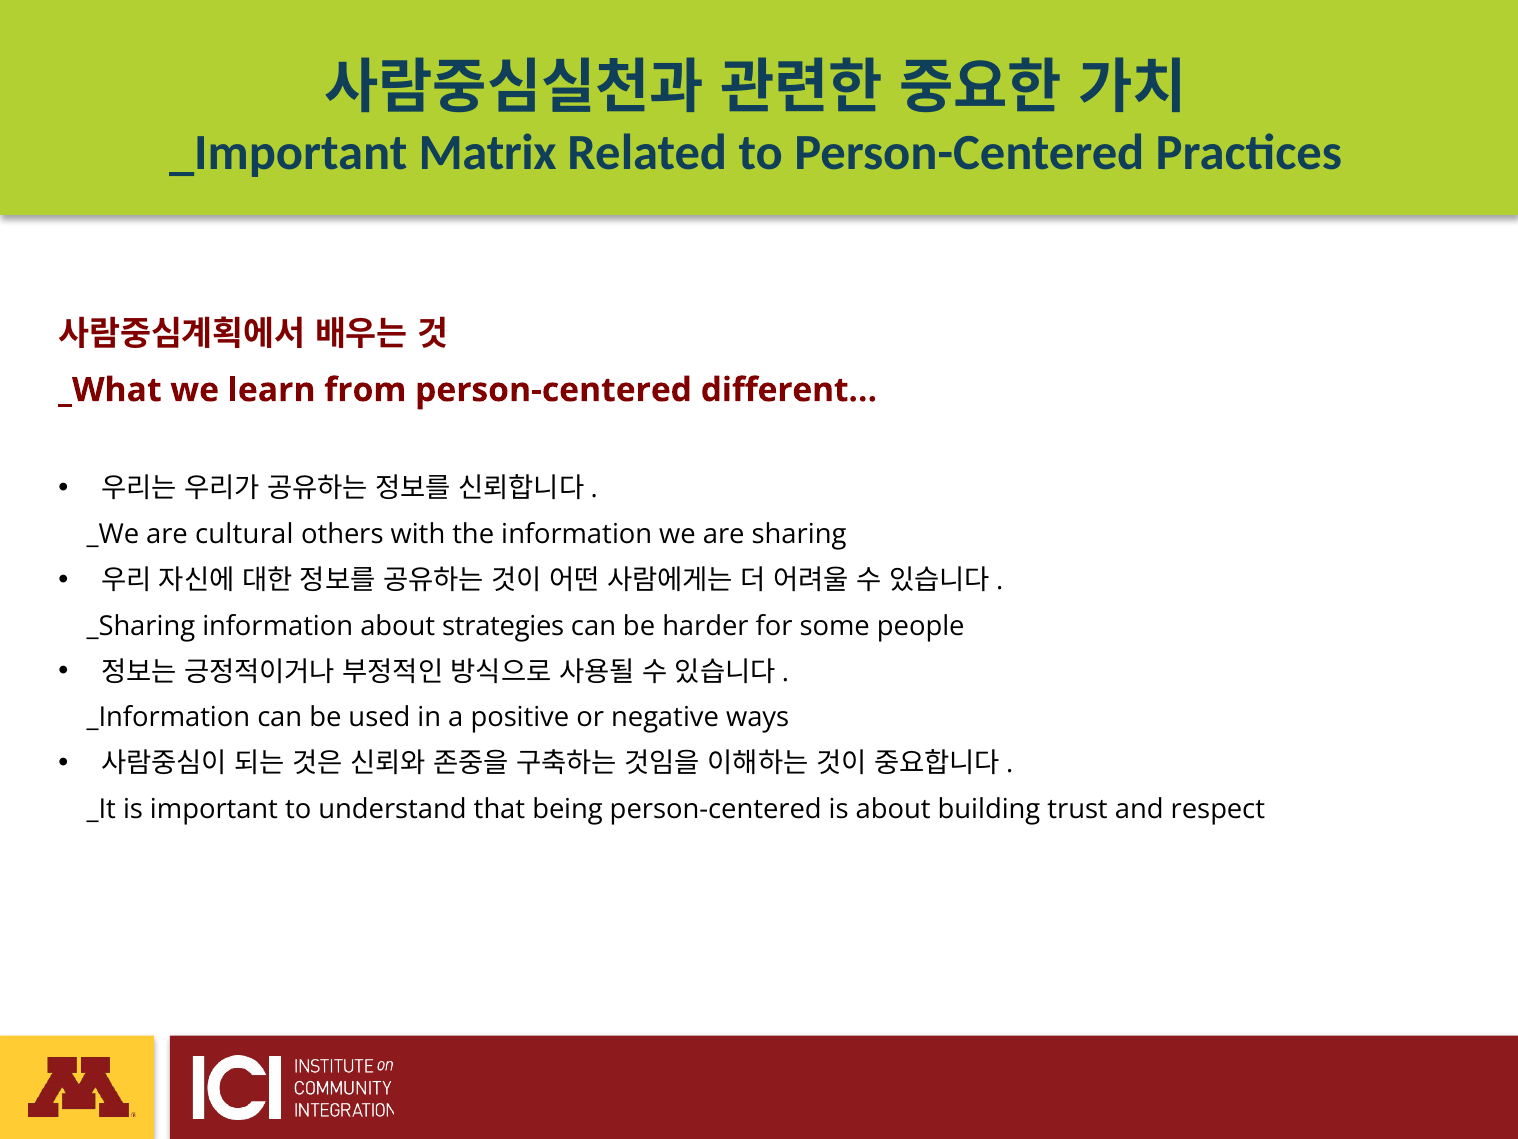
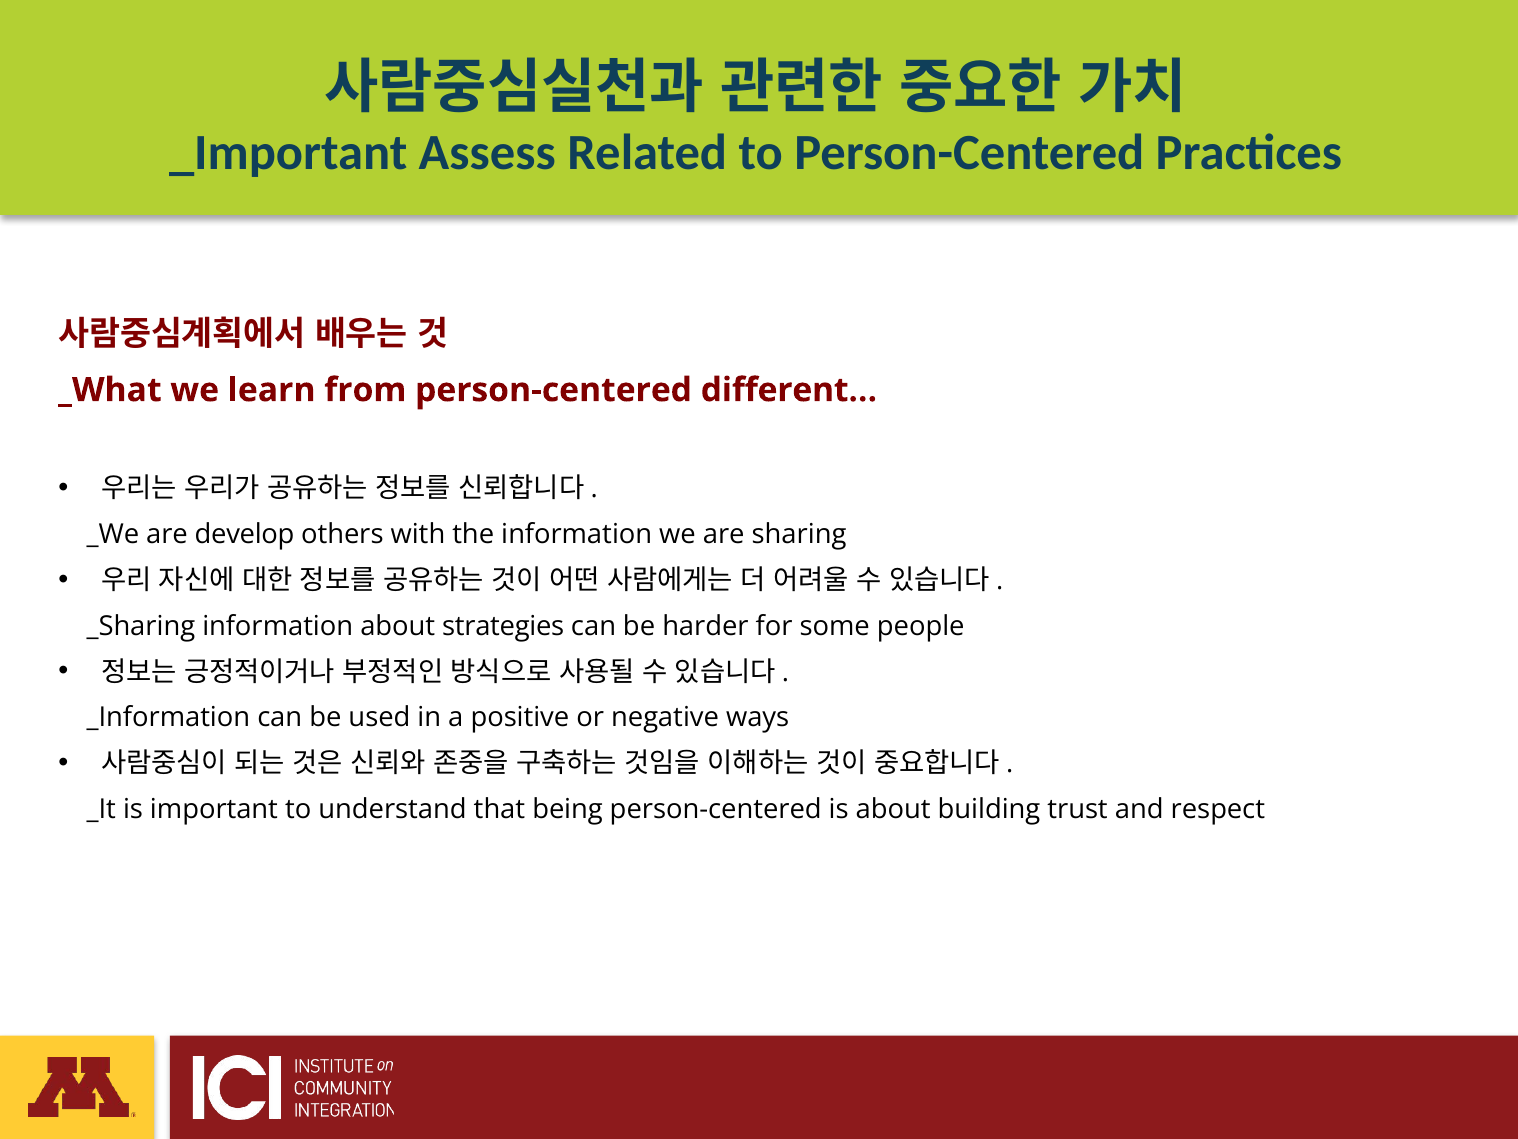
Matrix: Matrix -> Assess (487, 153)
cultural: cultural -> develop (245, 534)
